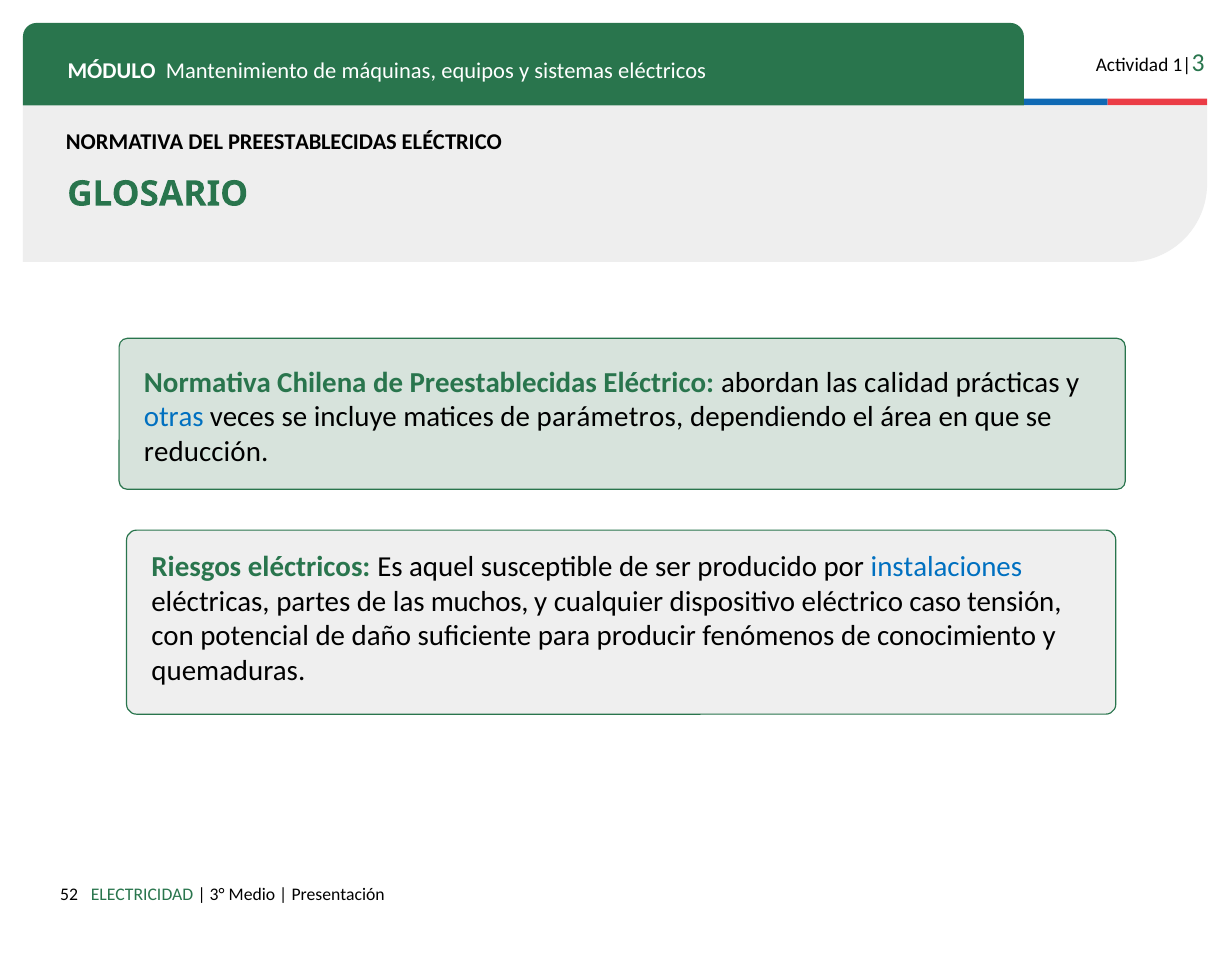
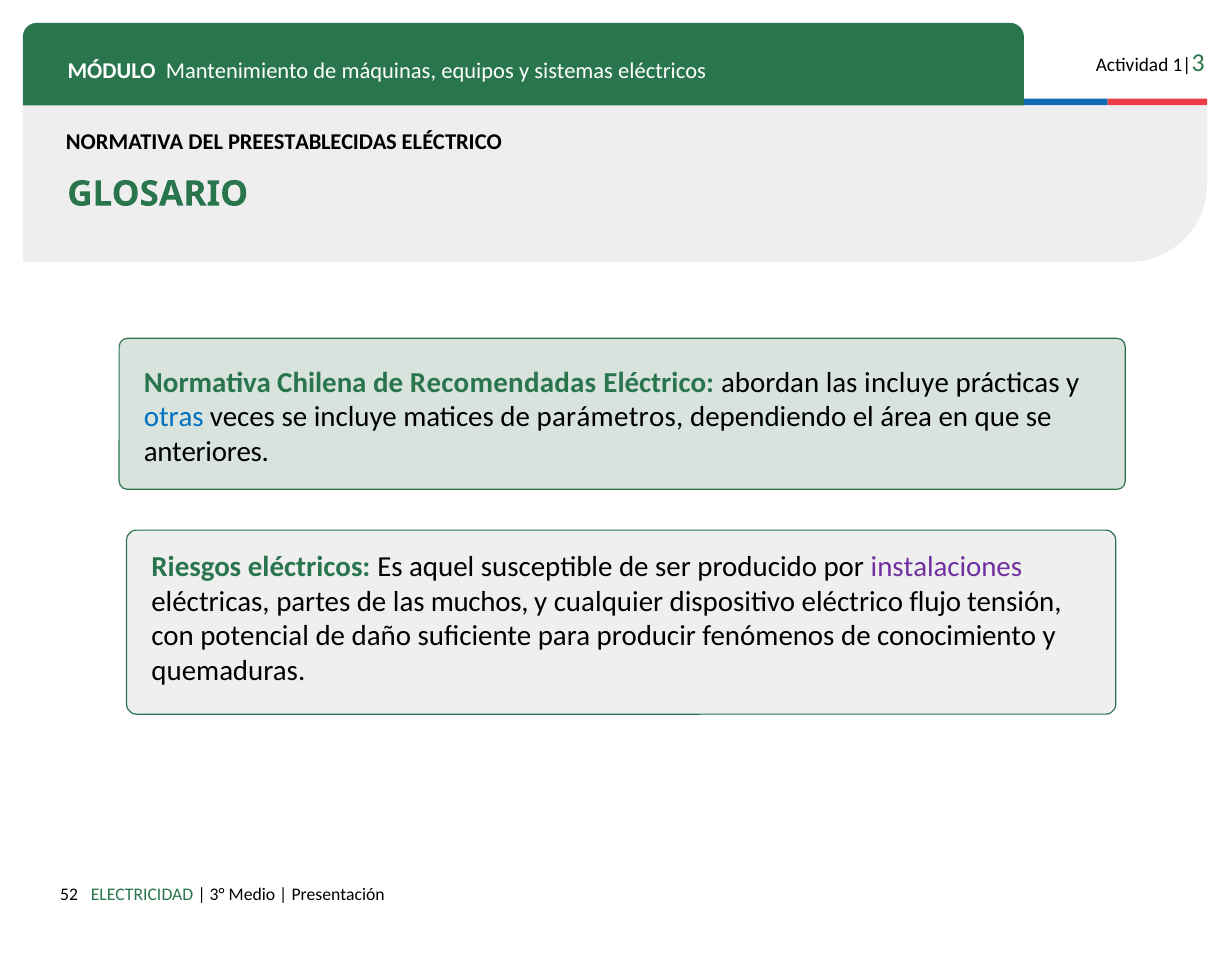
de Preestablecidas: Preestablecidas -> Recomendadas (503, 382)
las calidad: calidad -> incluye (907, 382)
reducción: reducción -> anteriores (206, 452)
instalaciones colour: blue -> purple (946, 567)
caso: caso -> flujo (935, 601)
